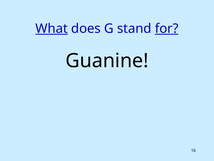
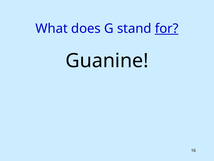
What underline: present -> none (52, 29)
